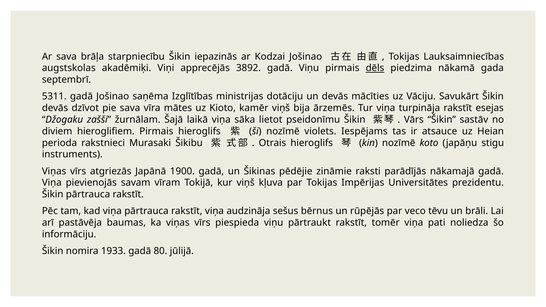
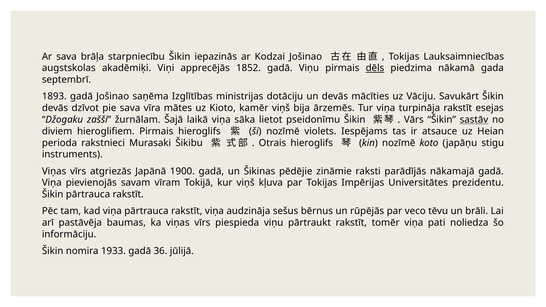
3892: 3892 -> 1852 (248, 68)
5311: 5311 -> 1893 (54, 96)
sastāv underline: none -> present (474, 120)
80: 80 -> 36 (160, 251)
